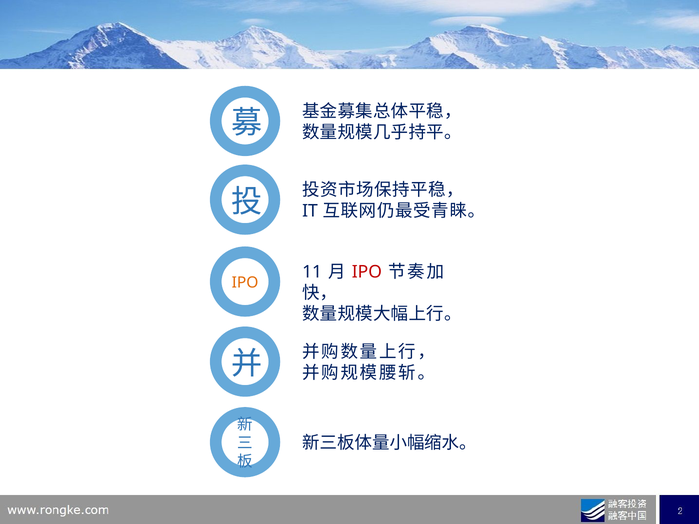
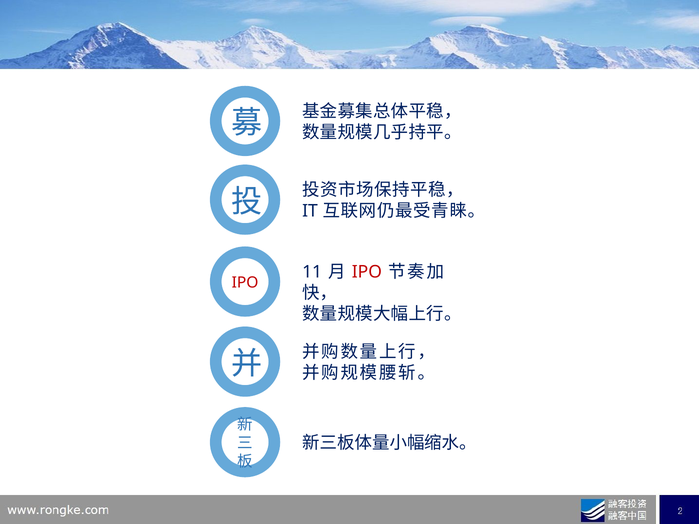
IPO colour: orange -> red (245, 283)
